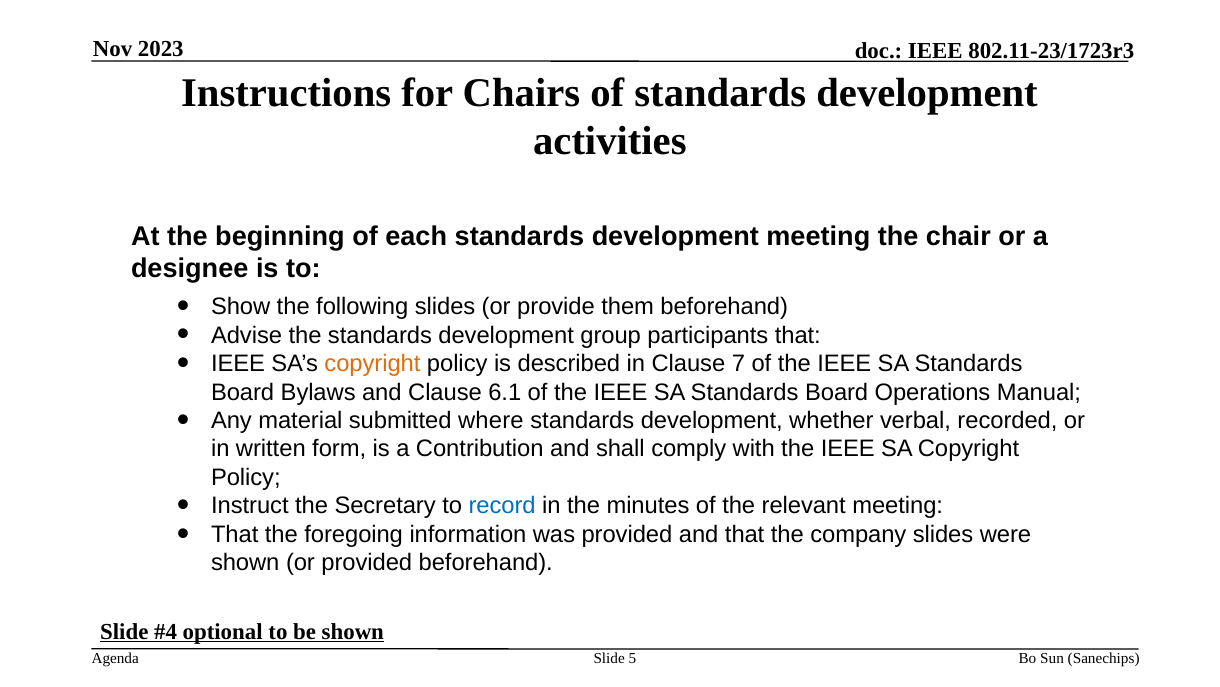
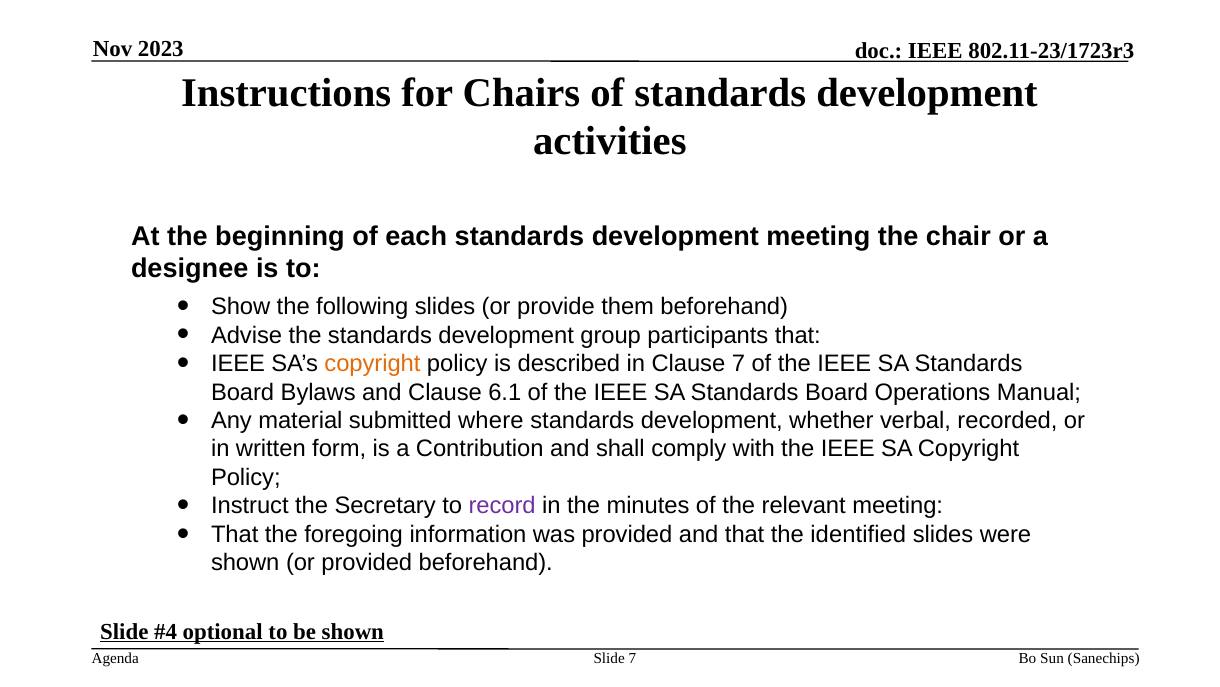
record colour: blue -> purple (502, 506)
company: company -> identified (858, 534)
Slide 5: 5 -> 7 (632, 658)
